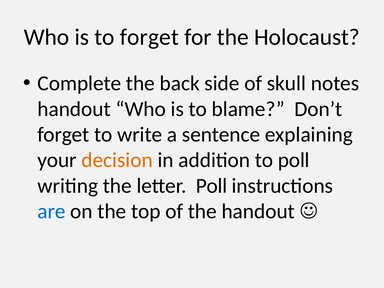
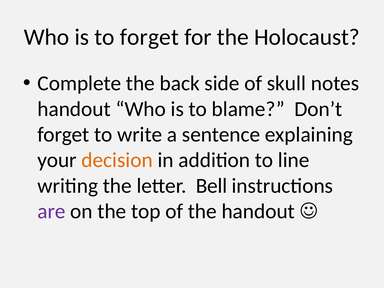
to poll: poll -> line (294, 160)
letter Poll: Poll -> Bell (212, 186)
are colour: blue -> purple (51, 211)
